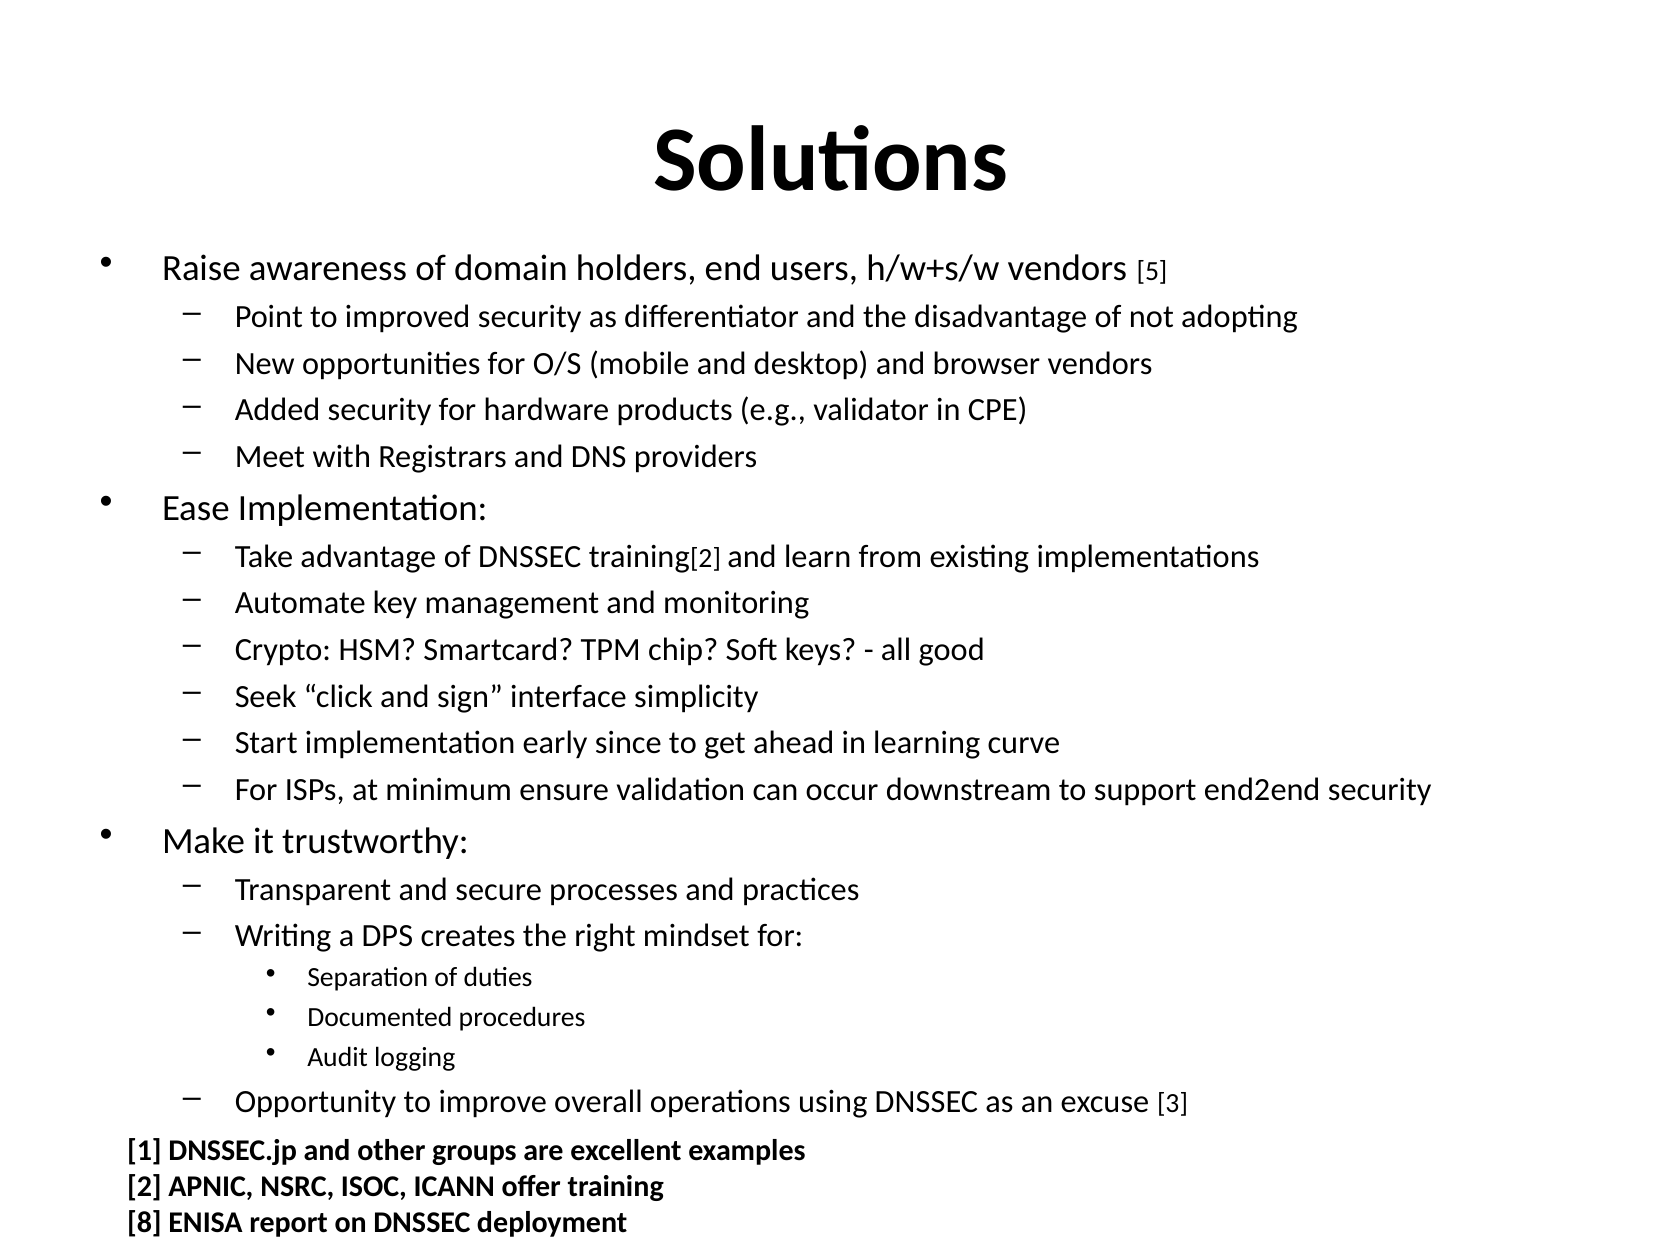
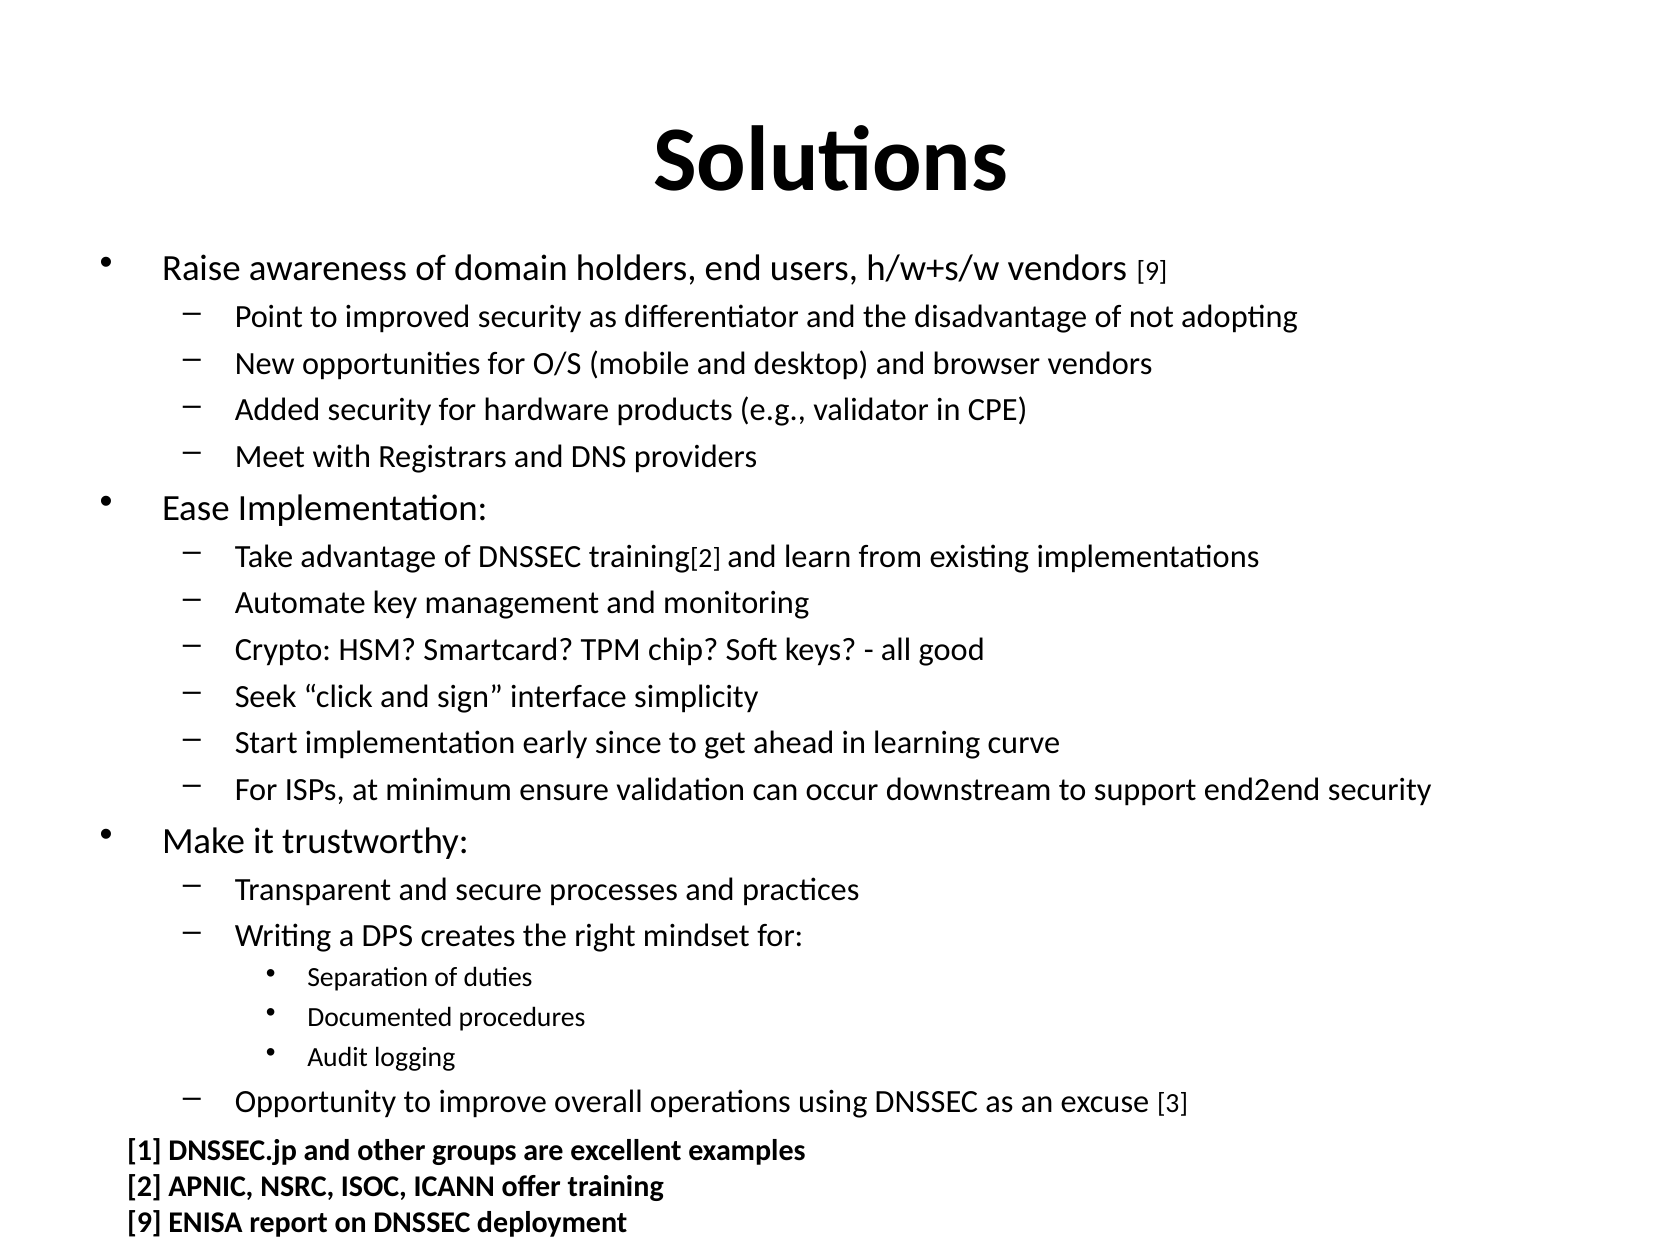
vendors 5: 5 -> 9 (1152, 272)
8: 8 -> 9 (144, 1222)
